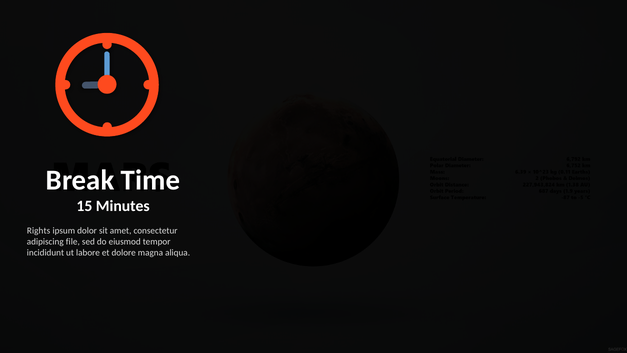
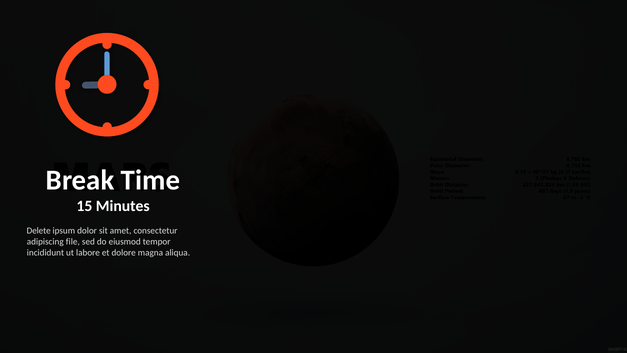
Rights: Rights -> Delete (39, 231)
